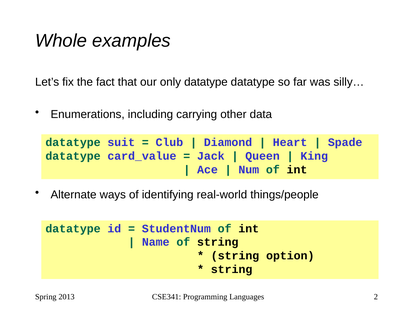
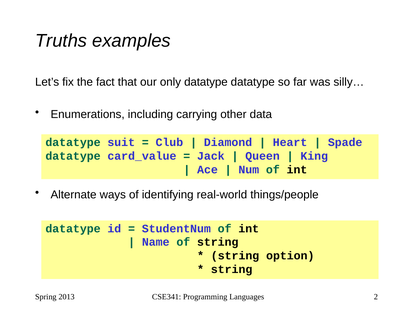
Whole: Whole -> Truths (61, 41)
